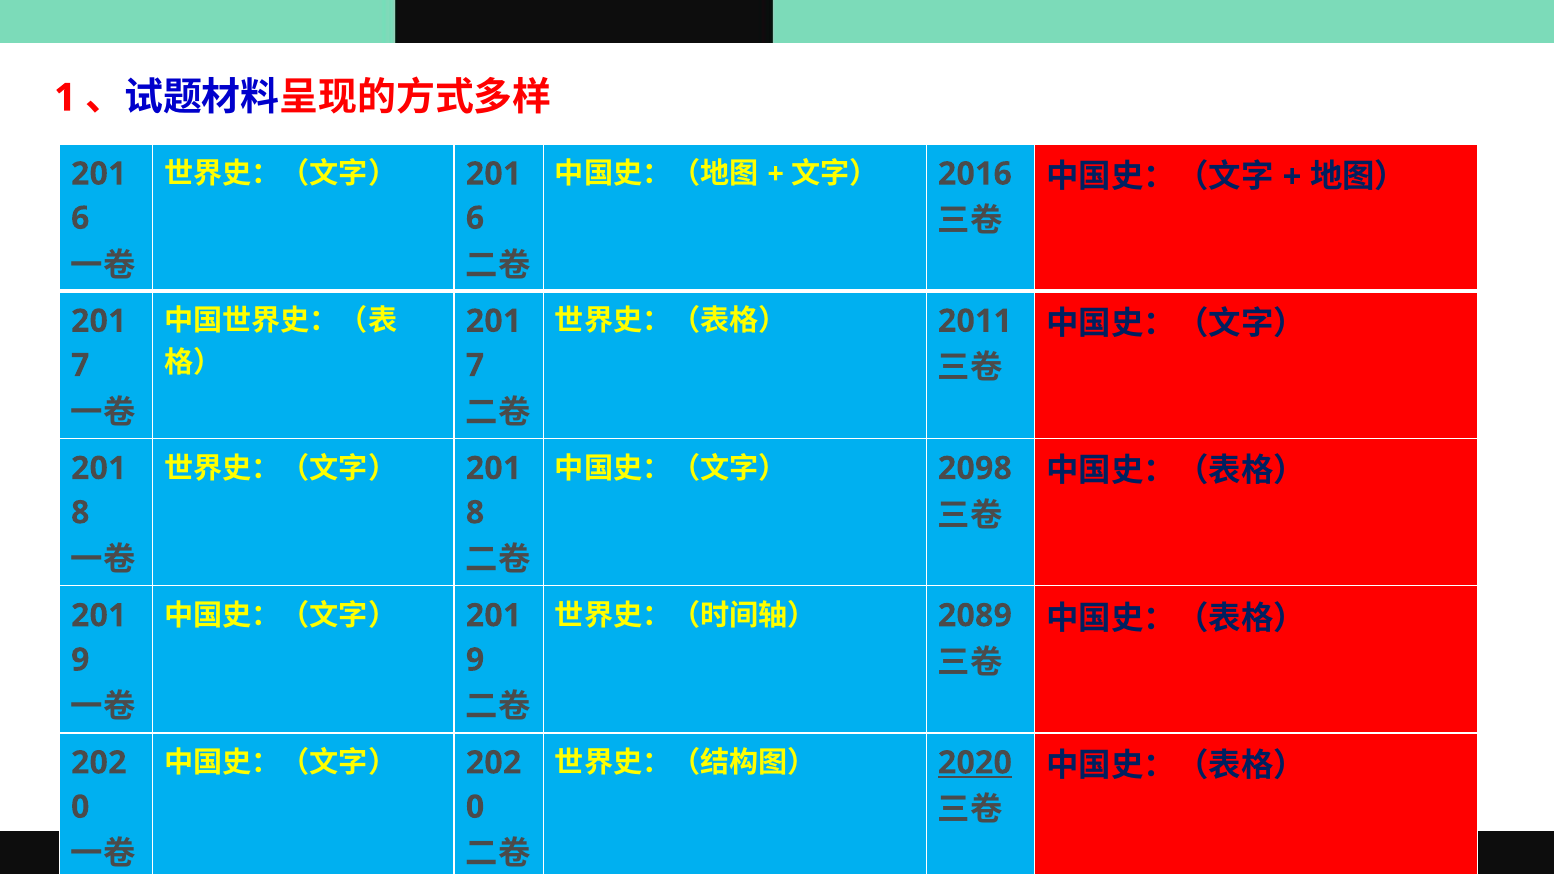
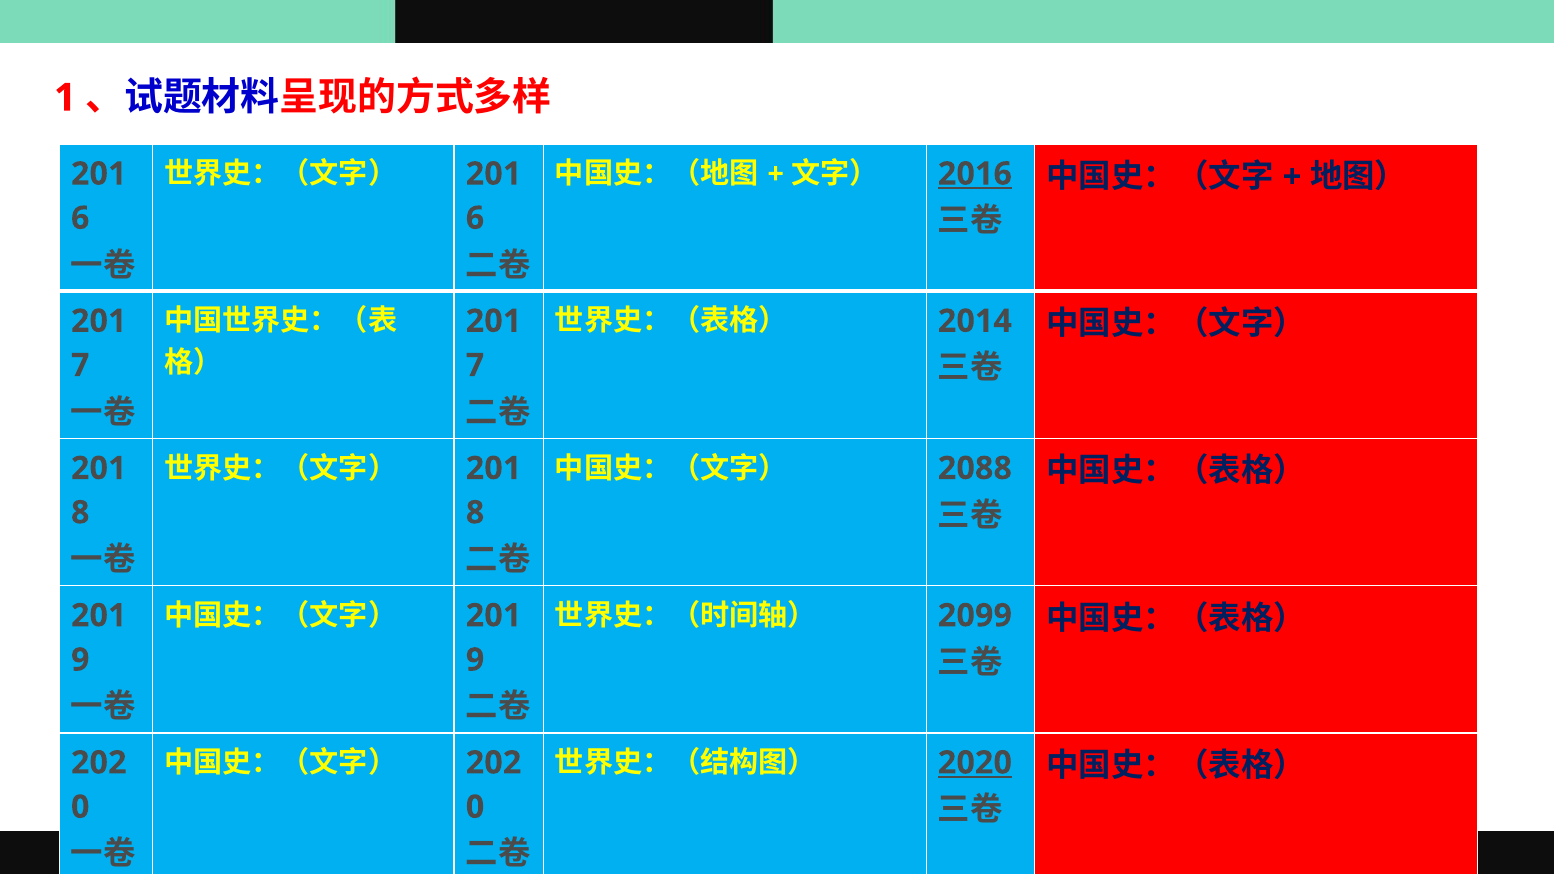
2016 underline: none -> present (975, 174)
2011: 2011 -> 2014 (975, 321)
2098: 2098 -> 2088 (975, 468)
2089: 2089 -> 2099 (975, 616)
